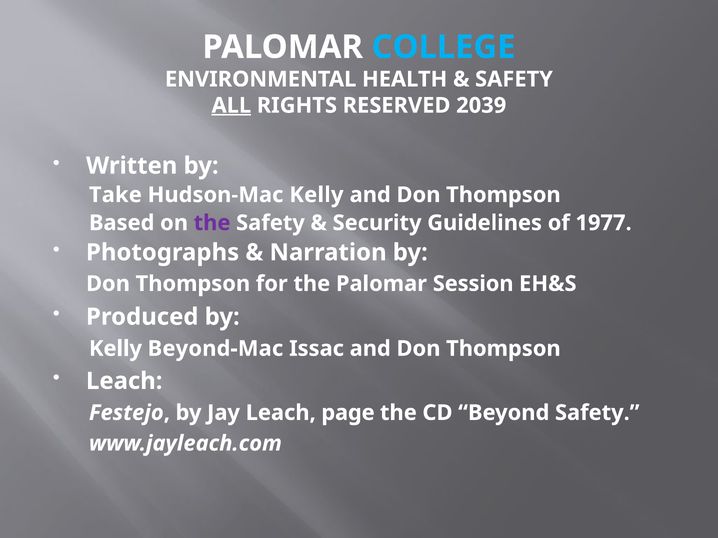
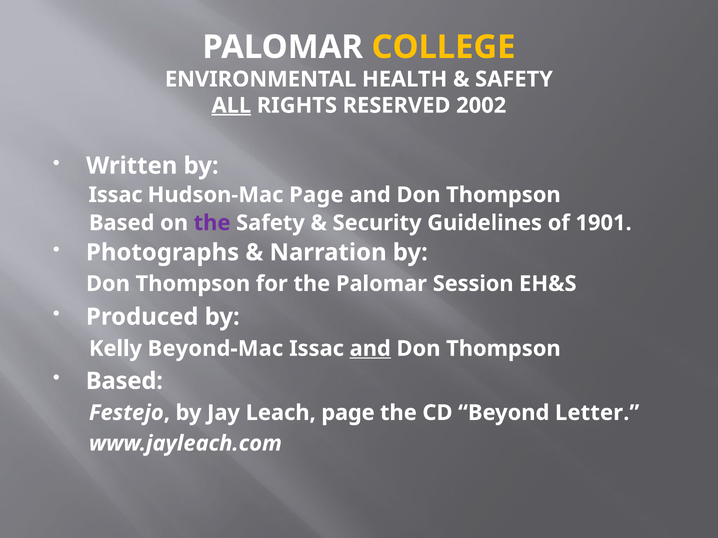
COLLEGE colour: light blue -> yellow (444, 47)
2039: 2039 -> 2002 (481, 106)
Take: Take -> Issac (116, 195)
Hudson-Mac Kelly: Kelly -> Page (316, 195)
1977: 1977 -> 1901 (604, 223)
and underline: none -> present (370, 349)
Leach: Leach -> Based (124, 381)
Beyond Safety: Safety -> Letter (597, 413)
